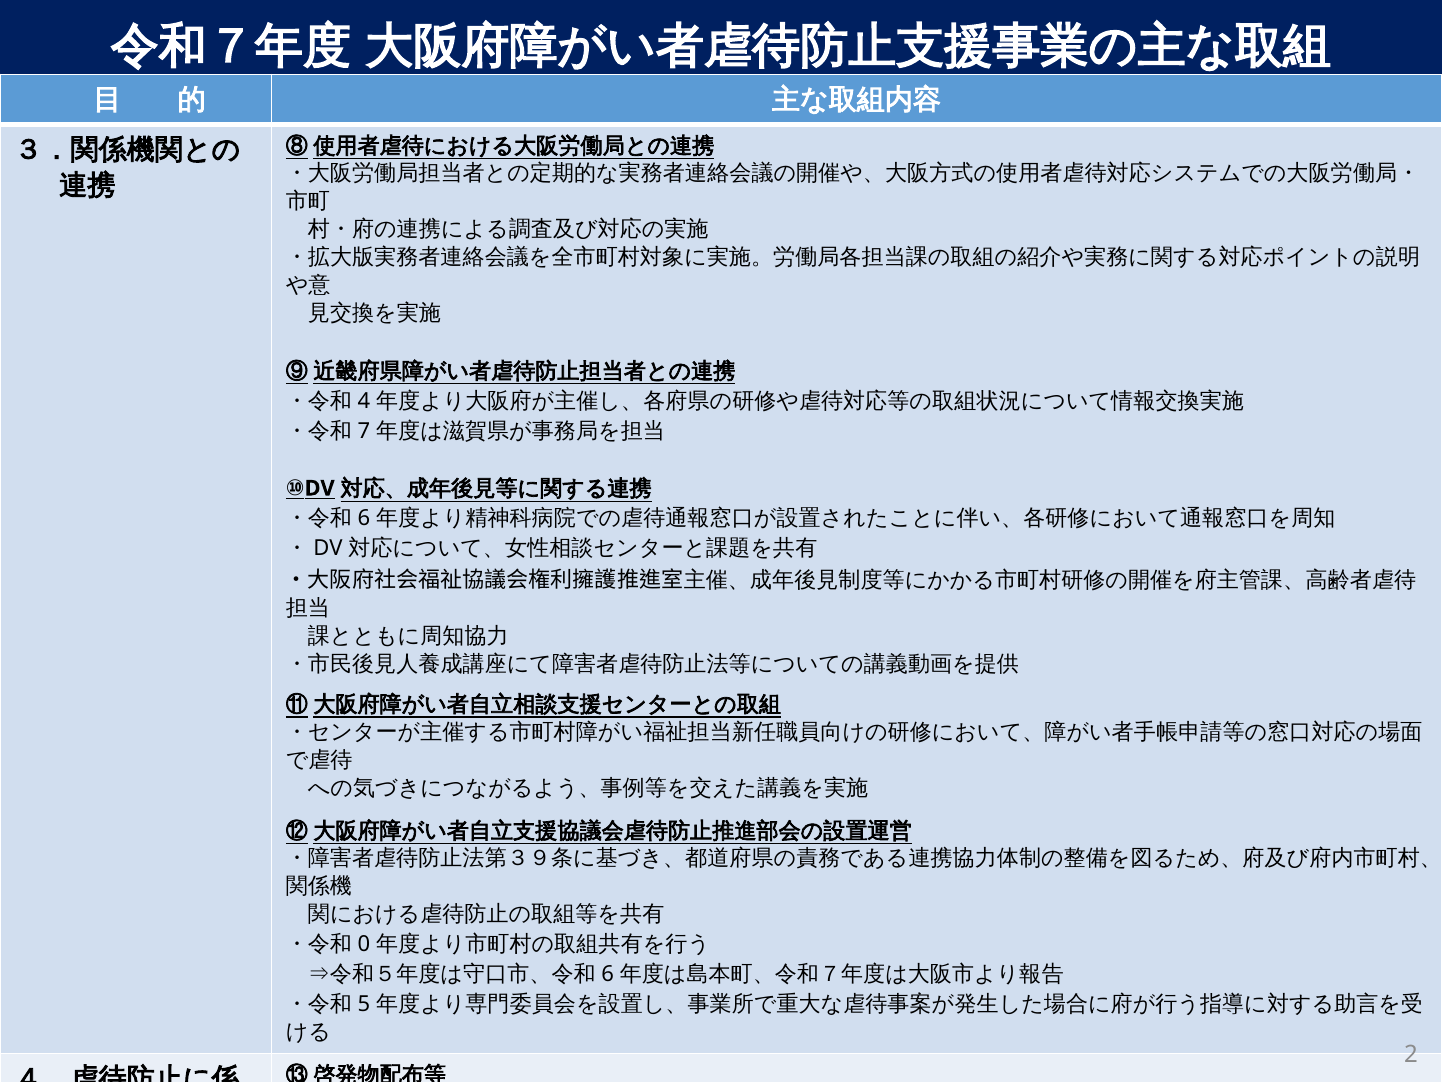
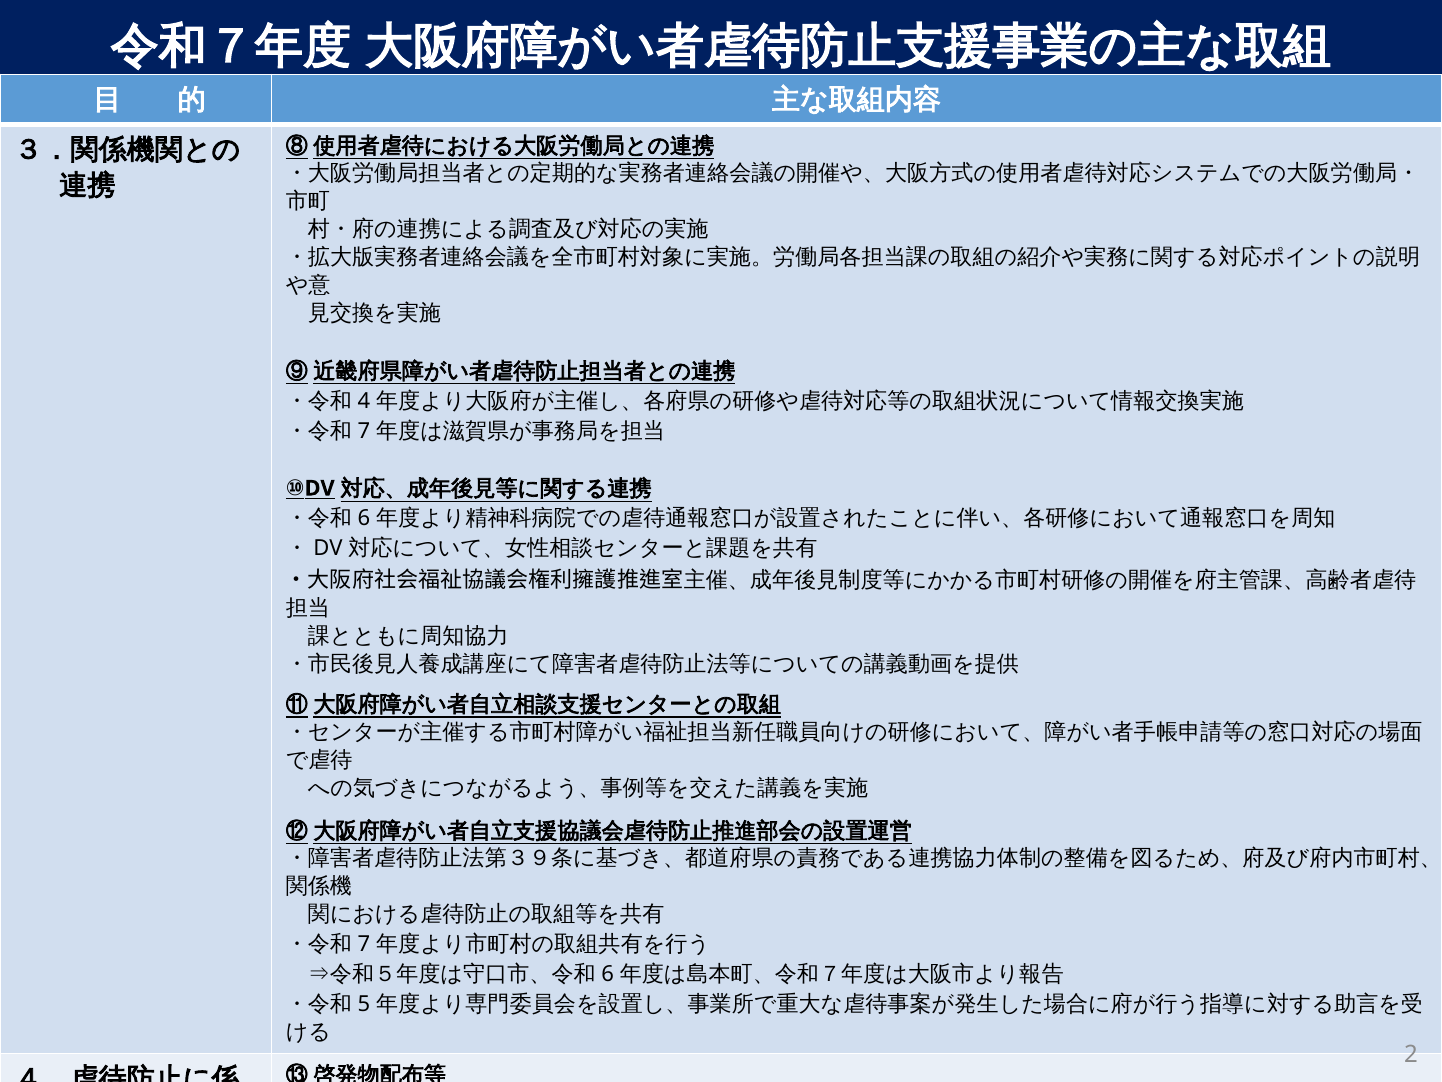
0: 0 -> 7 (364, 944)
